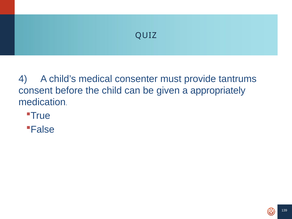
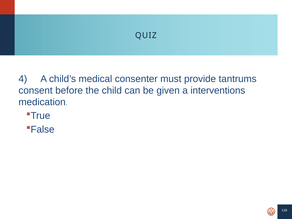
appropriately: appropriately -> interventions (218, 90)
